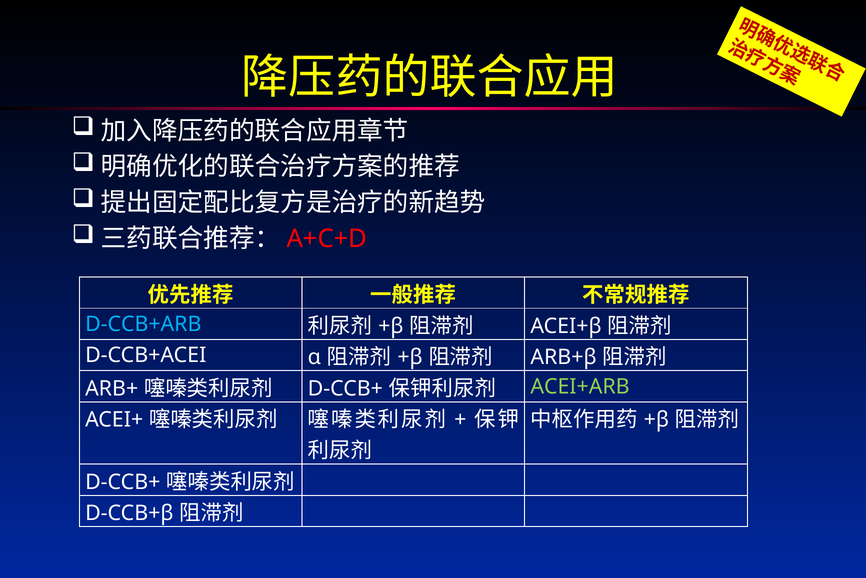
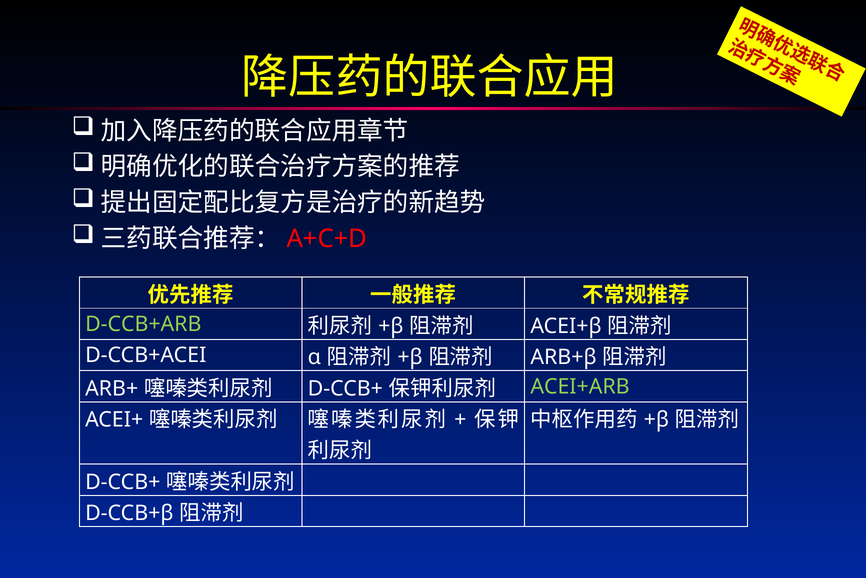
D-CCB+ARB colour: light blue -> light green (143, 324)
